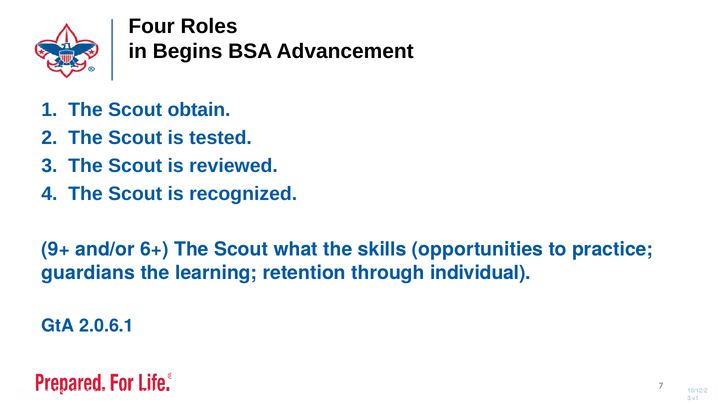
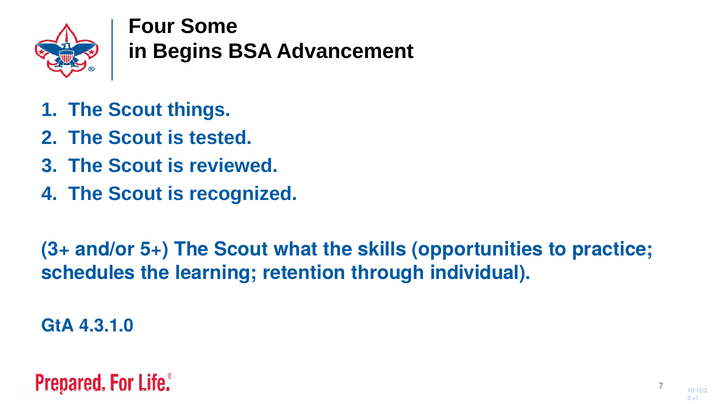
Roles: Roles -> Some (209, 26)
obtain: obtain -> things (199, 110)
9+: 9+ -> 3+ (56, 249)
6+: 6+ -> 5+ (154, 249)
guardians: guardians -> schedules (88, 273)
2.0.6.1: 2.0.6.1 -> 4.3.1.0 (107, 326)
